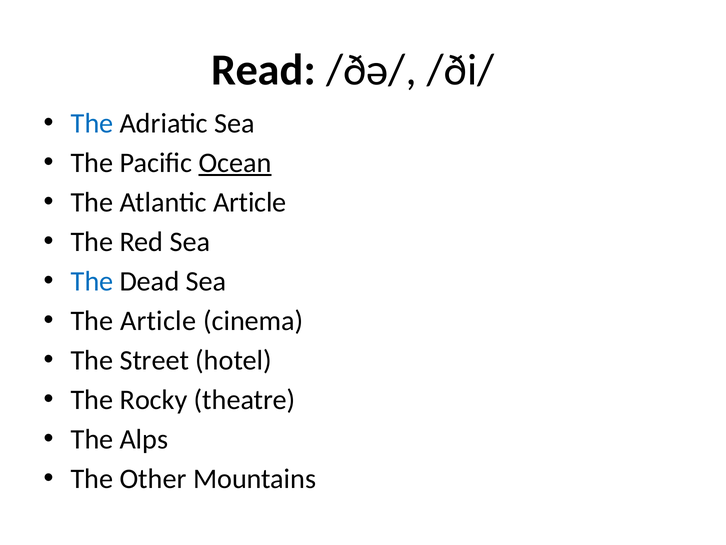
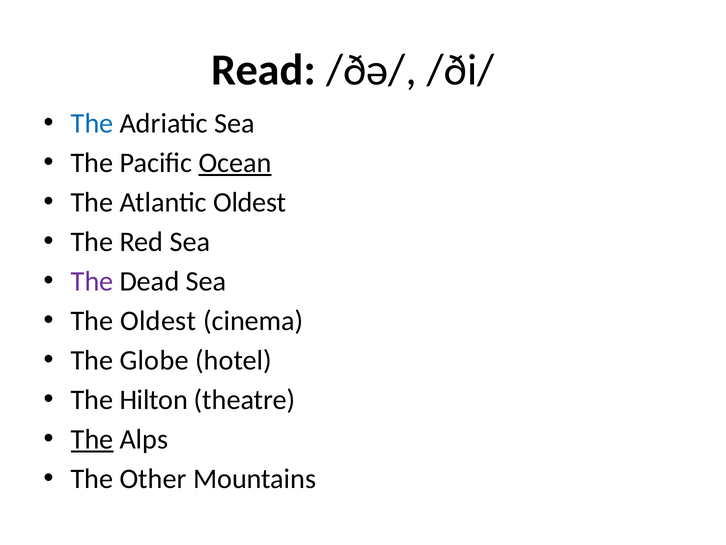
Atlantic Article: Article -> Oldest (250, 202)
The colour: blue -> purple (92, 281)
The Article: Article -> Oldest (158, 321)
Street: Street -> Globe (154, 360)
Rocky: Rocky -> Hilton (154, 400)
The underline: none -> present (92, 439)
